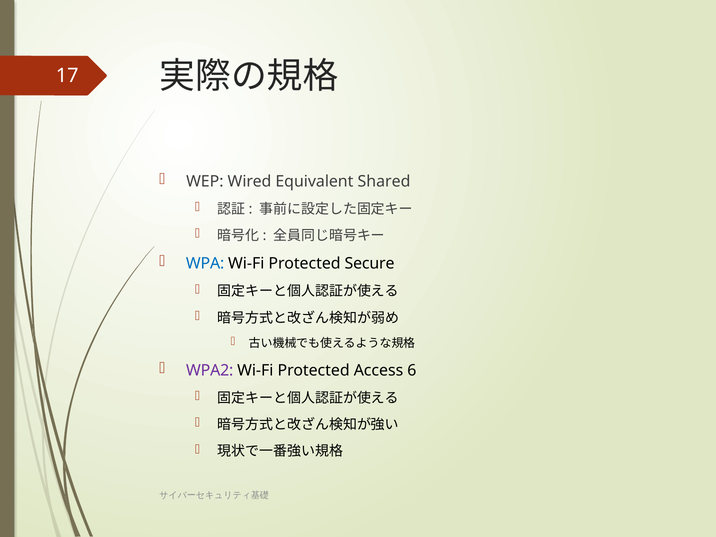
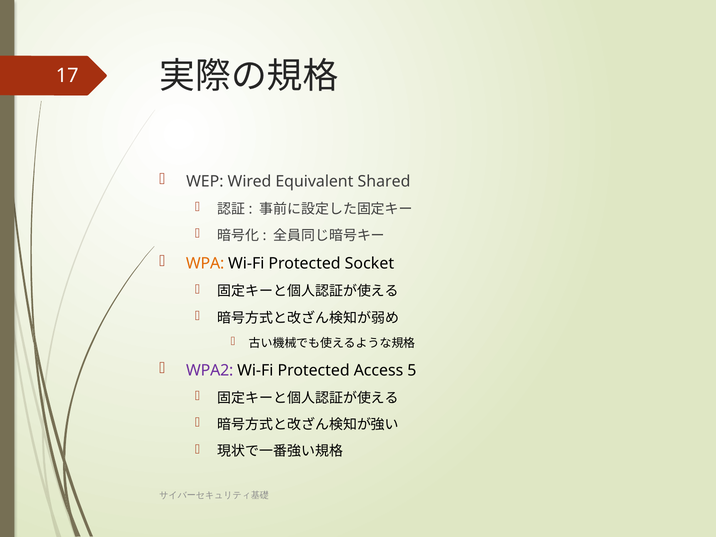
WPA colour: blue -> orange (205, 264)
Secure: Secure -> Socket (369, 264)
6: 6 -> 5 (412, 370)
